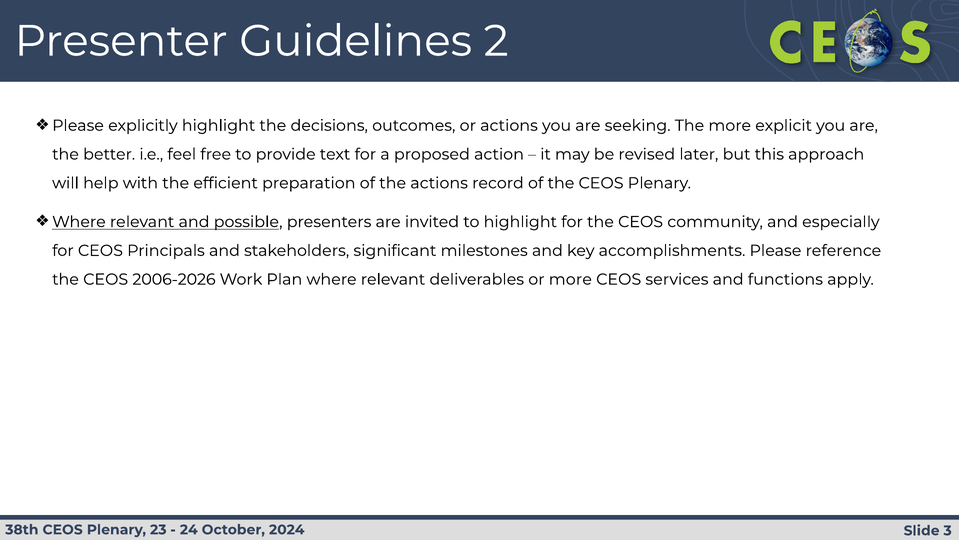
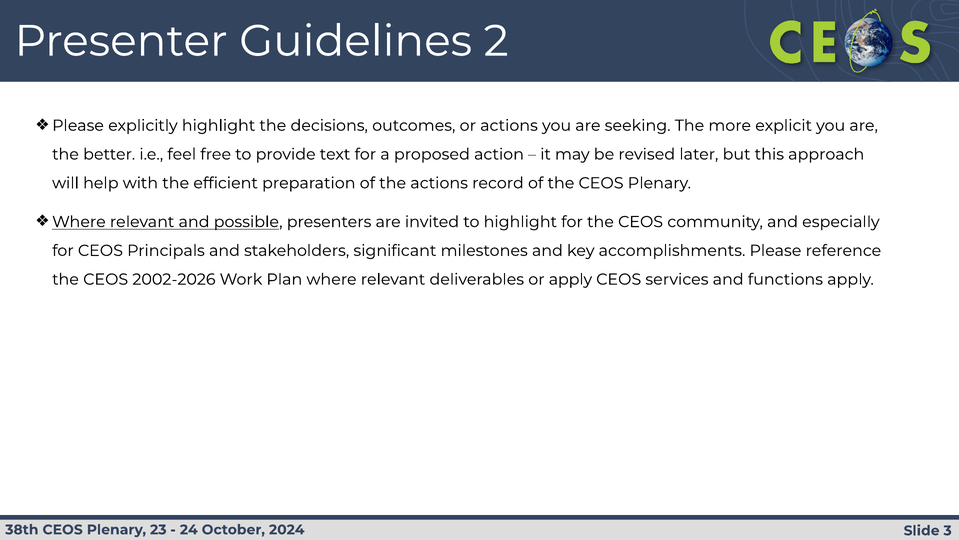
2006-2026: 2006-2026 -> 2002-2026 (174, 279)
or more: more -> apply (570, 279)
